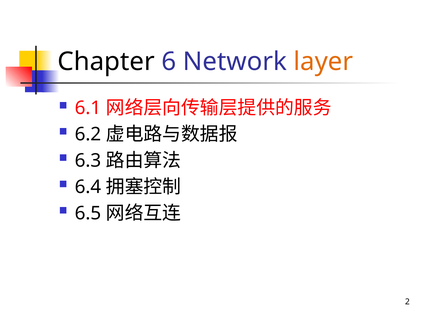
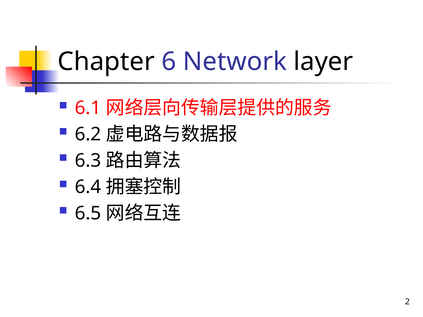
layer colour: orange -> black (323, 62)
